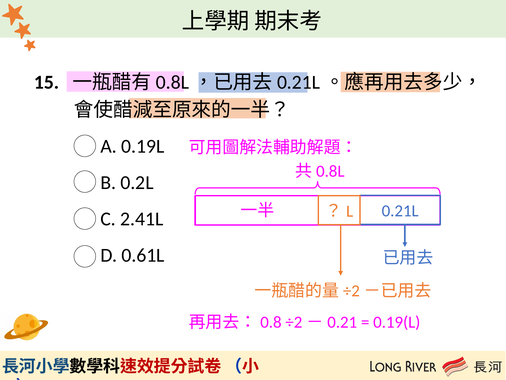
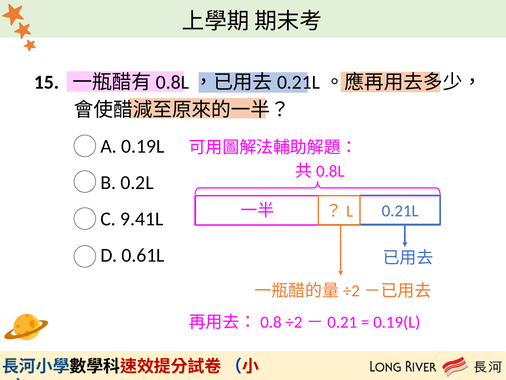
2.41L: 2.41L -> 9.41L (142, 219)
